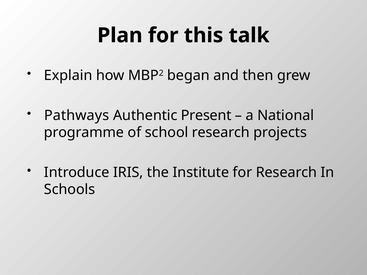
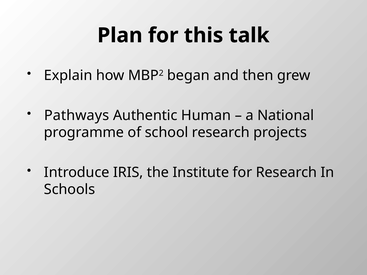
Present: Present -> Human (206, 115)
